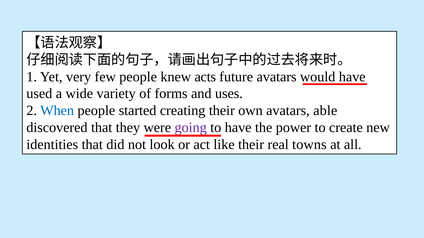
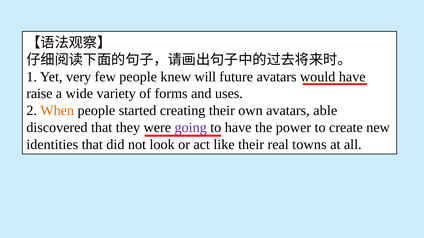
acts: acts -> will (205, 77)
used: used -> raise (39, 94)
When colour: blue -> orange (57, 111)
